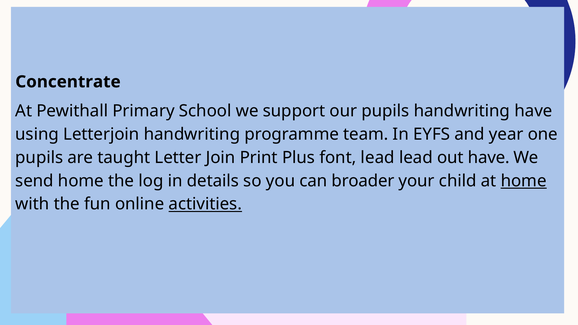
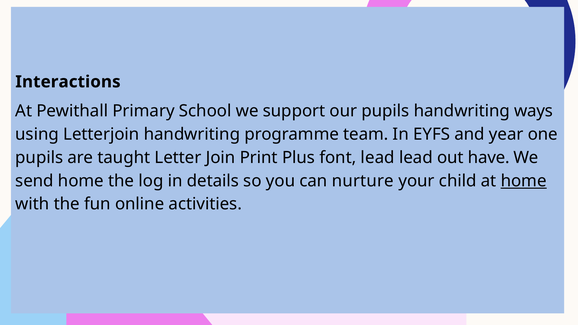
Concentrate: Concentrate -> Interactions (68, 82)
handwriting have: have -> ways (534, 111)
broader: broader -> nurture (363, 181)
activities underline: present -> none (205, 204)
